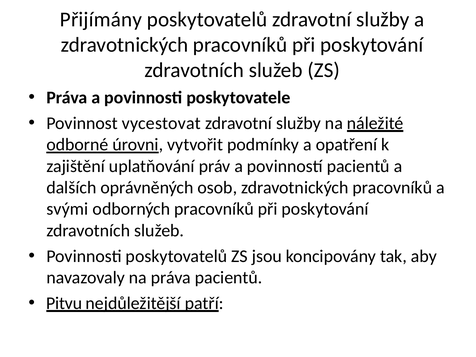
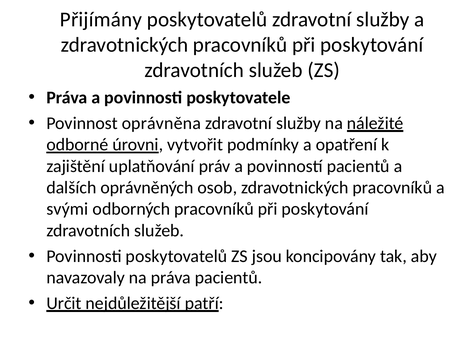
vycestovat: vycestovat -> oprávněna (161, 123)
Pitvu: Pitvu -> Určit (64, 303)
